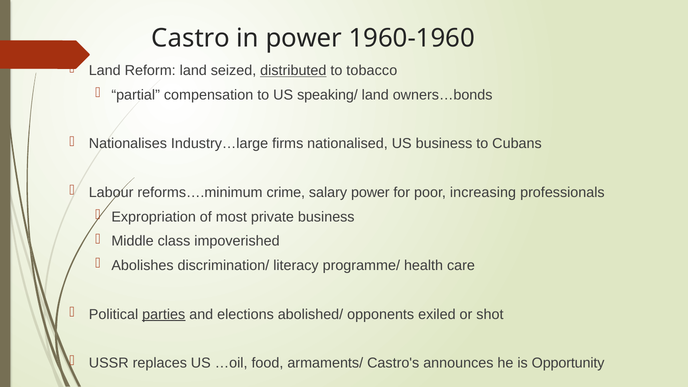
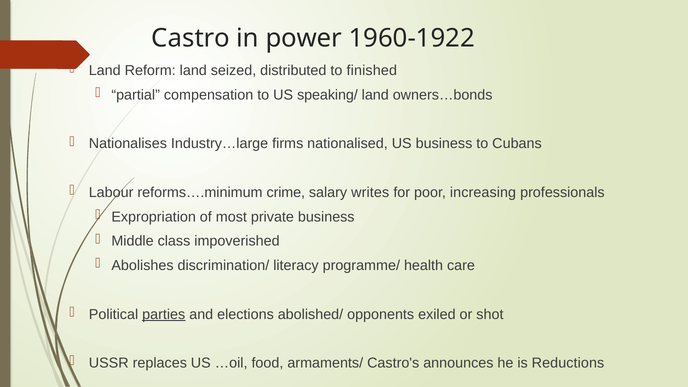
1960-1960: 1960-1960 -> 1960-1922 (412, 38)
distributed underline: present -> none (293, 71)
tobacco: tobacco -> finished (372, 71)
salary power: power -> writes (370, 192)
Opportunity: Opportunity -> Reductions (568, 363)
